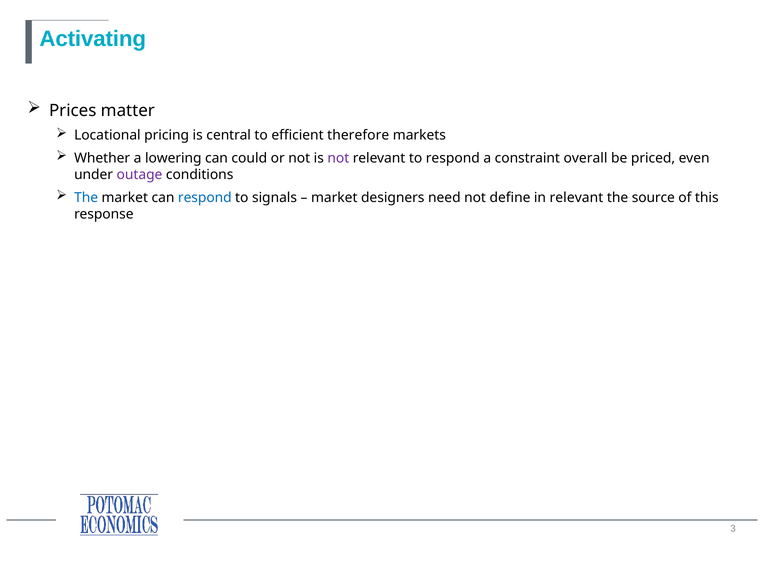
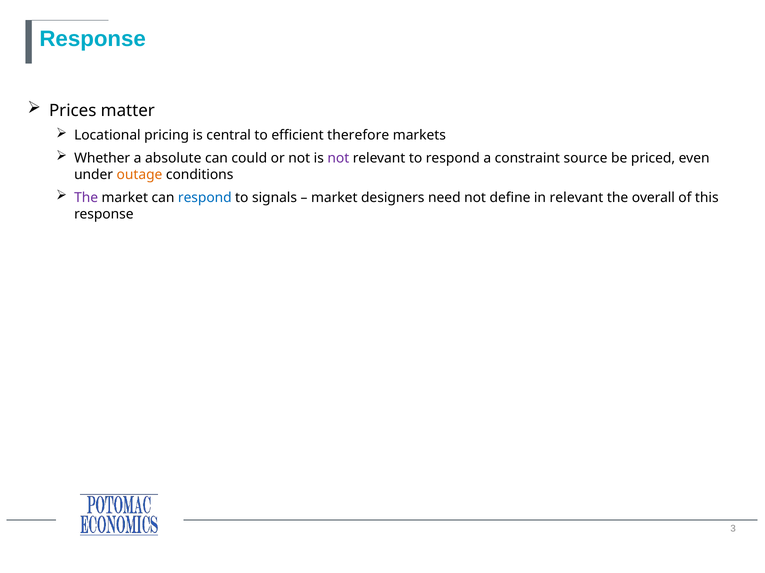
Activating: Activating -> Response (93, 39)
lowering: lowering -> absolute (173, 158)
overall: overall -> source (585, 158)
outage colour: purple -> orange (139, 175)
The colour: blue -> purple (86, 198)
source: source -> overall (653, 198)
